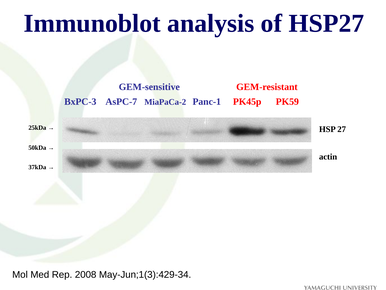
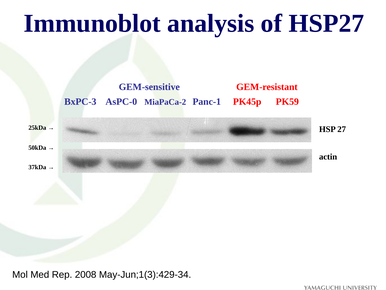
AsPC-7: AsPC-7 -> AsPC-0 (121, 101)
